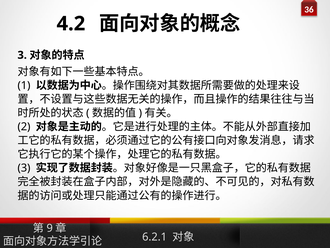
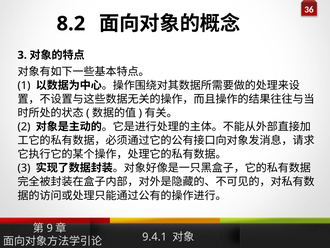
4.2: 4.2 -> 8.2 (71, 24)
6.2.1: 6.2.1 -> 9.4.1 (155, 236)
